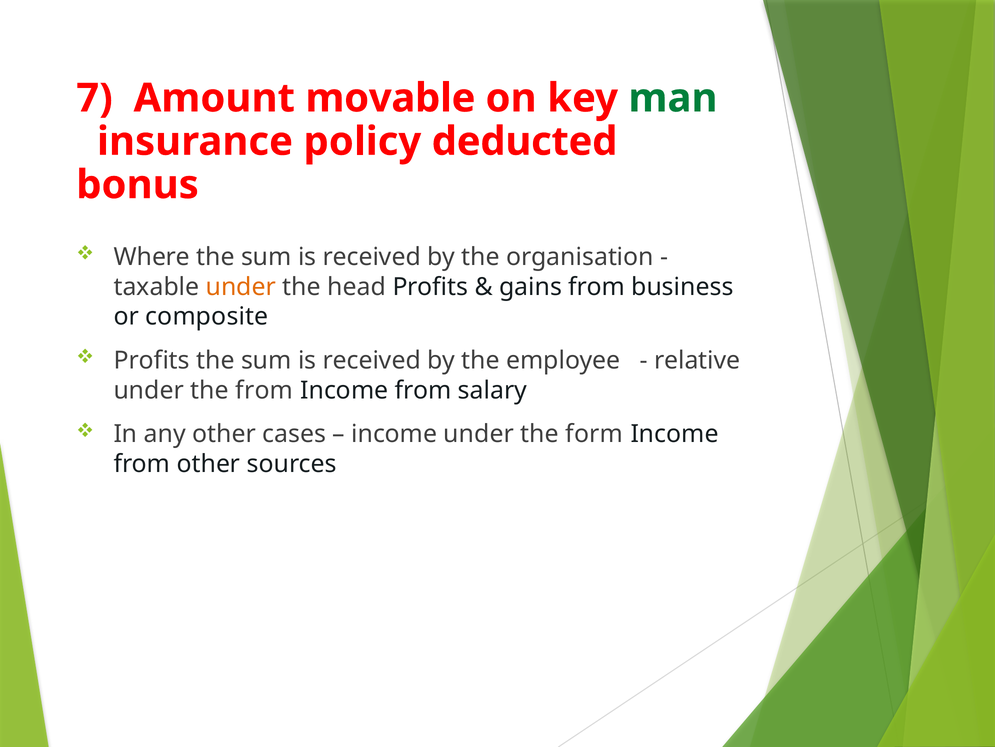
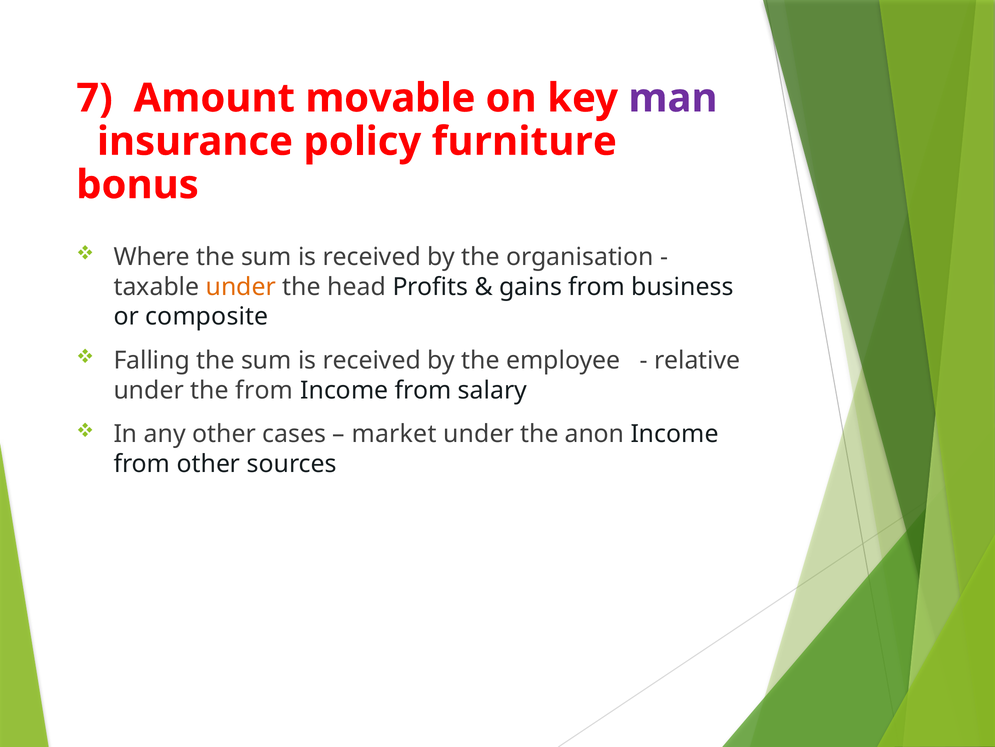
man colour: green -> purple (673, 98)
deducted: deducted -> furniture (524, 141)
Profits: Profits -> Falling (152, 360)
income: income -> market (394, 434)
form: form -> anon (594, 434)
